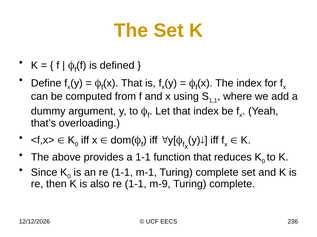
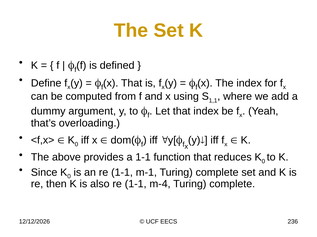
m-9: m-9 -> m-4 (160, 185)
